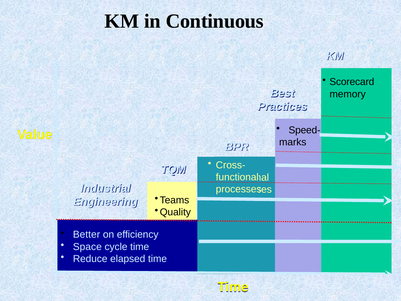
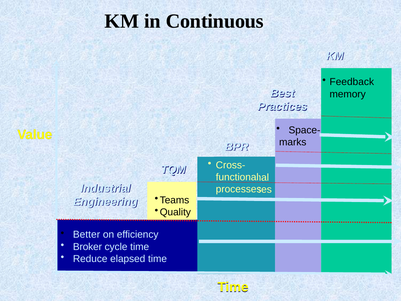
Scorecard: Scorecard -> Feedback (352, 82)
Speed-: Speed- -> Space- (304, 130)
Space: Space -> Broker (87, 247)
